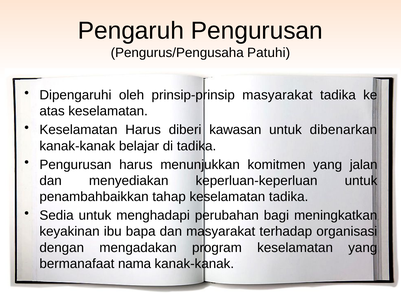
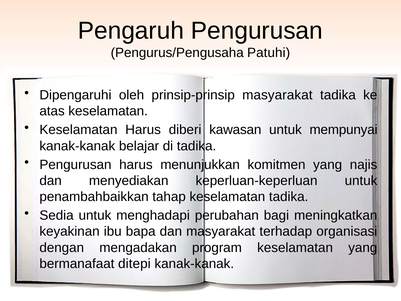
dibenarkan: dibenarkan -> mempunyai (344, 130)
jalan: jalan -> najis (364, 165)
nama: nama -> ditepi (134, 263)
